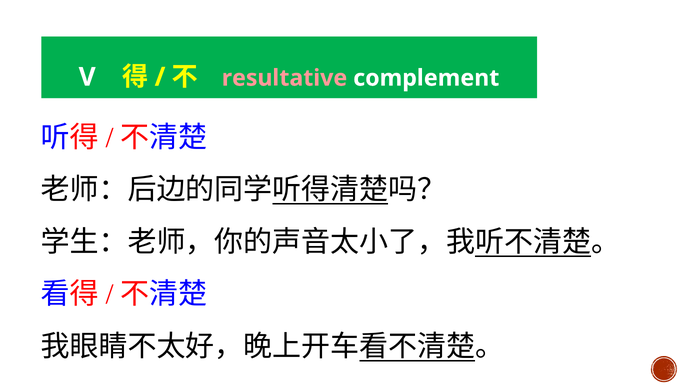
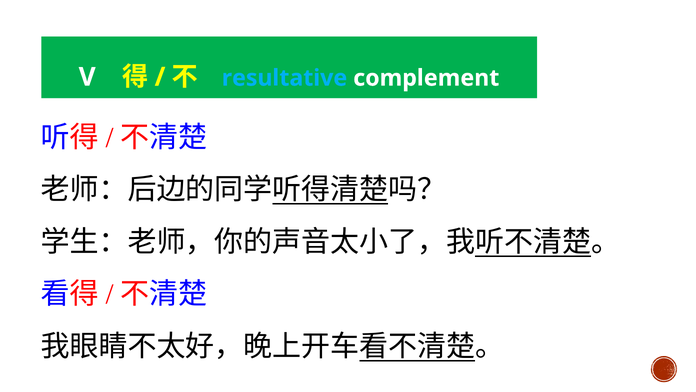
resultative colour: pink -> light blue (284, 78)
